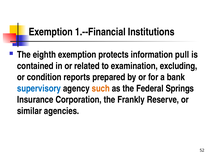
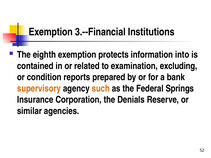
1.--Financial: 1.--Financial -> 3.--Financial (100, 32)
pull: pull -> into (182, 55)
supervisory colour: blue -> orange (39, 89)
Frankly: Frankly -> Denials (131, 100)
